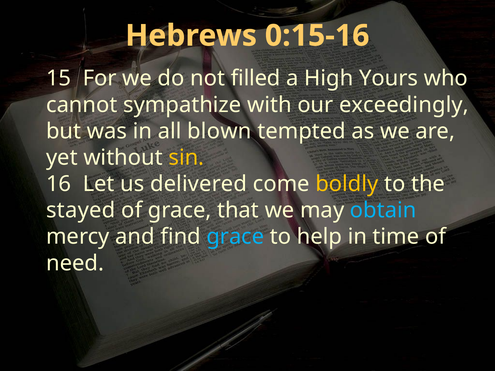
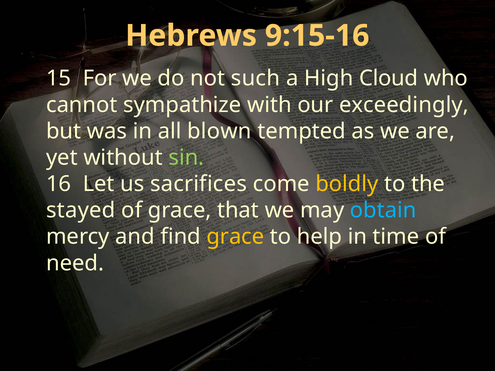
0:15-16: 0:15-16 -> 9:15-16 (317, 36)
filled: filled -> such (255, 78)
Yours: Yours -> Cloud (389, 78)
sin colour: yellow -> light green (186, 158)
delivered: delivered -> sacrifices (199, 184)
grace colour: light blue -> yellow (235, 237)
